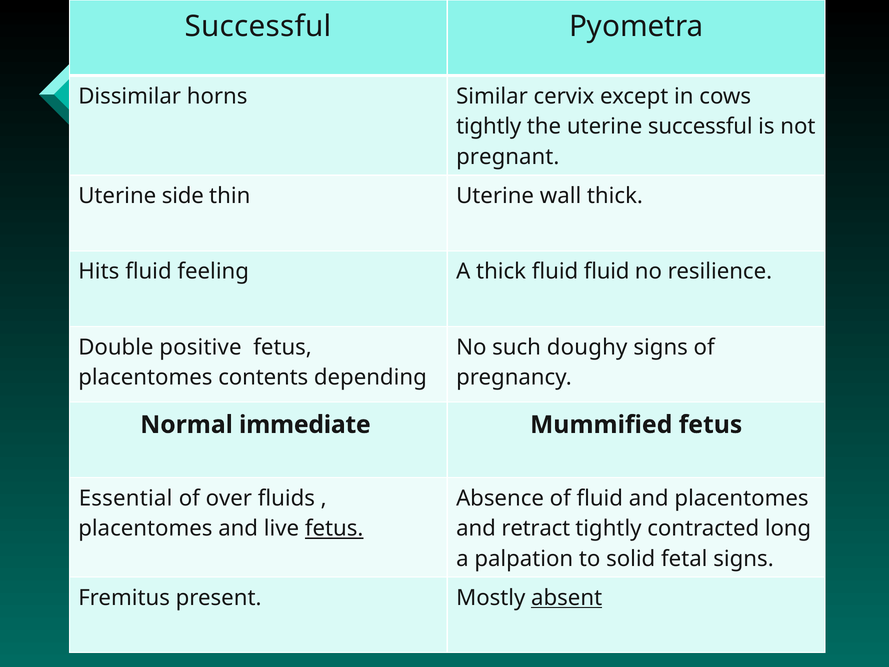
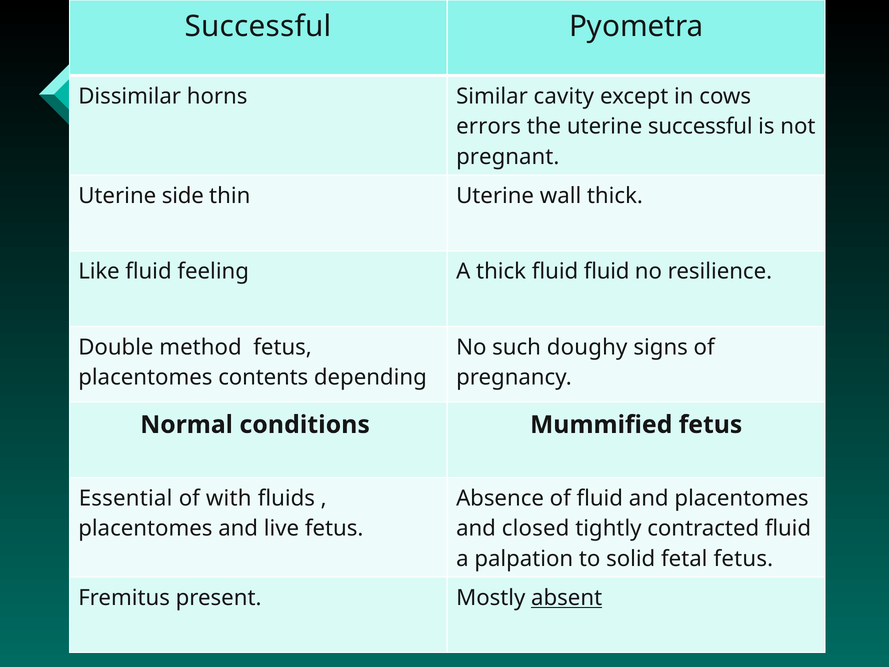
cervix: cervix -> cavity (564, 96)
tightly: tightly -> errors (489, 127)
Hits: Hits -> Like (99, 272)
positive: positive -> method (201, 347)
immediate: immediate -> conditions (305, 425)
over: over -> with (229, 498)
fetus underline: present -> none (334, 528)
retract: retract -> closed (536, 528)
contracted long: long -> fluid (788, 528)
fetal signs: signs -> fetus (743, 559)
